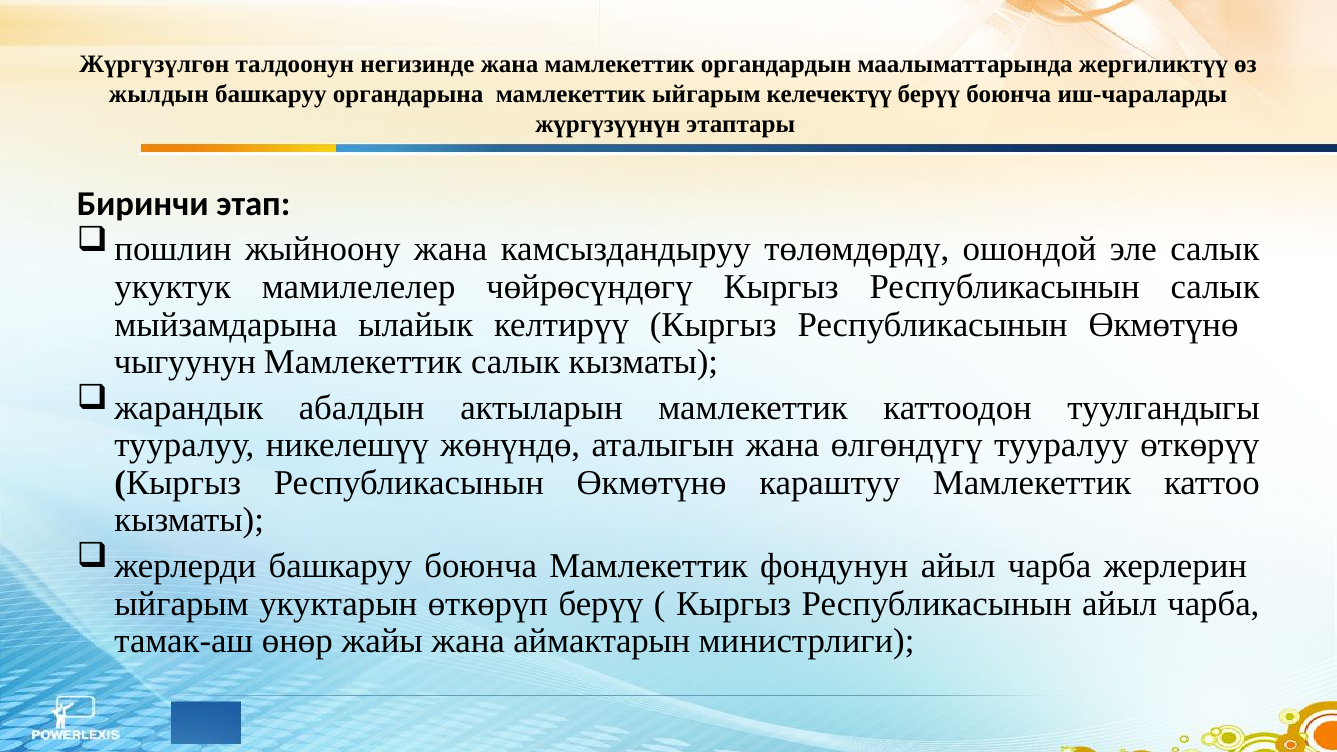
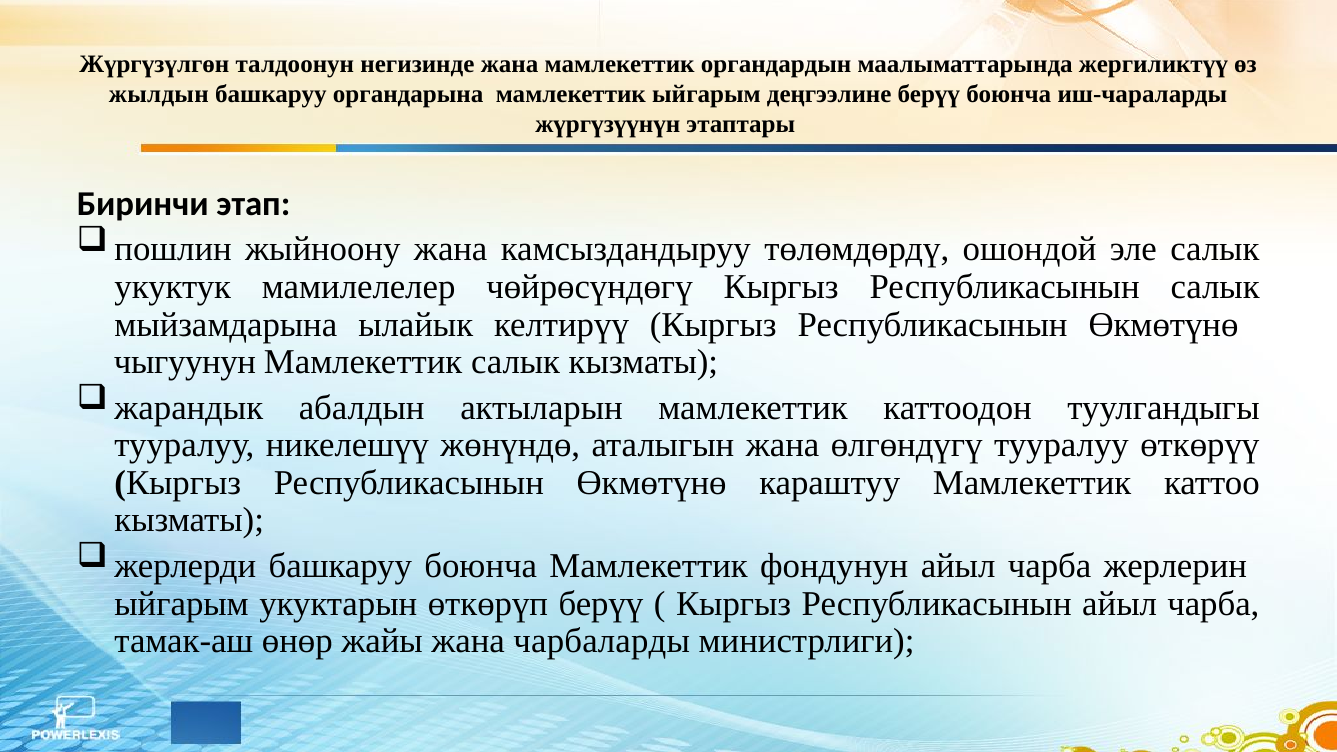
келечектүү: келечектүү -> деңгээлине (829, 95)
аймактарын: аймактарын -> чарбаларды (602, 641)
